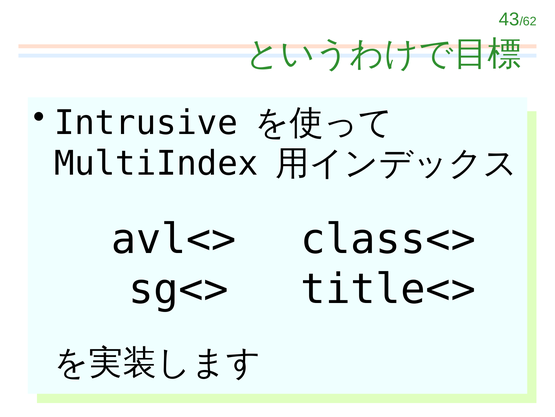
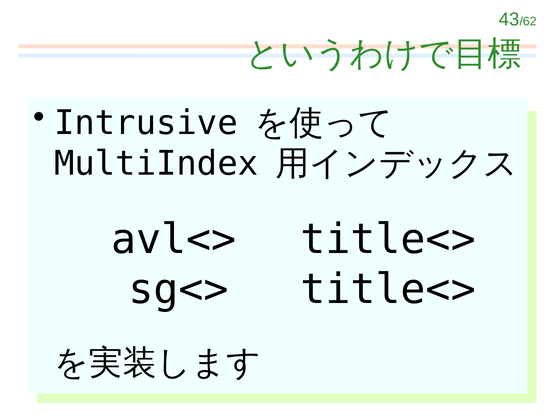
avl<> class<>: class<> -> title<> (388, 239)
